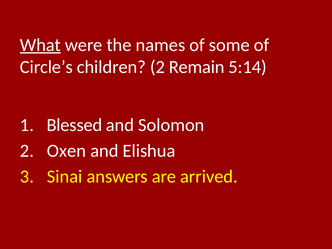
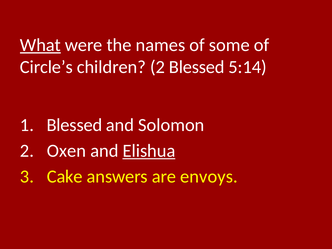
2 Remain: Remain -> Blessed (197, 67)
Elishua underline: none -> present (149, 151)
Sinai: Sinai -> Cake (65, 177)
arrived: arrived -> envoys (209, 177)
